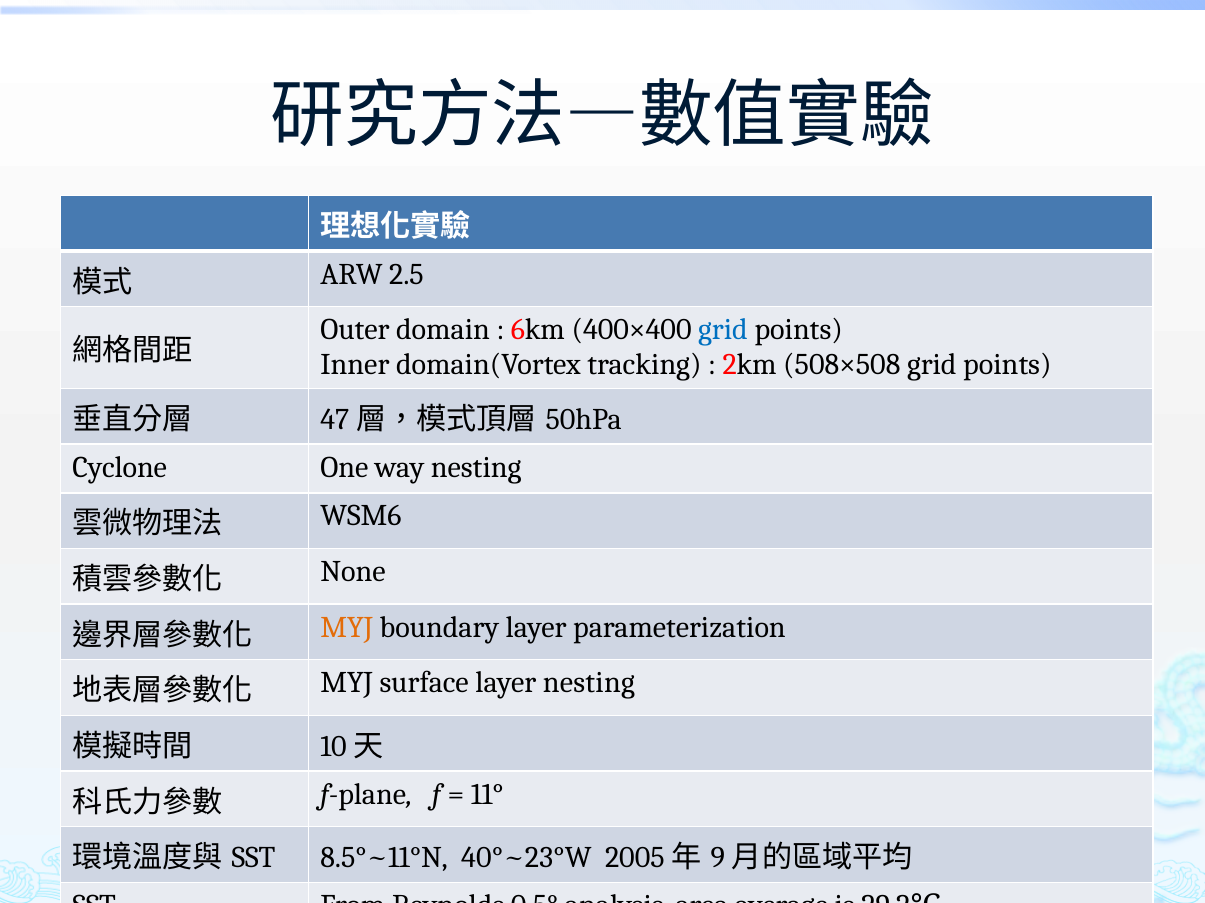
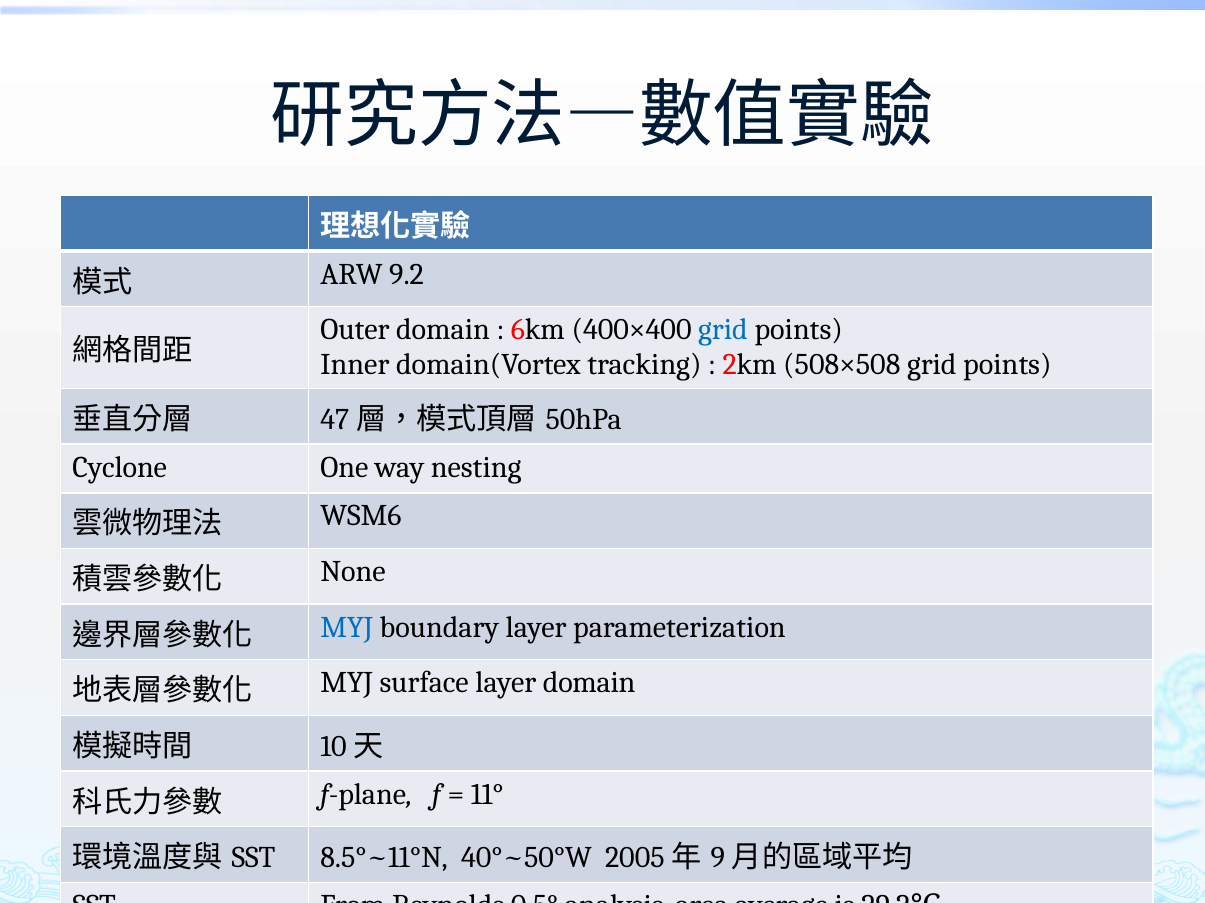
2.5: 2.5 -> 9.2 (407, 275)
MYJ colour: orange -> blue (347, 628)
layer nesting: nesting -> domain (589, 684)
40°~23°W: 40°~23°W -> 40°~50°W (526, 858)
